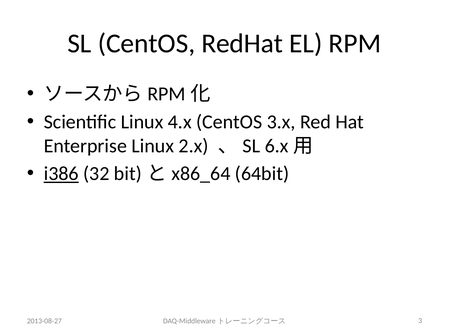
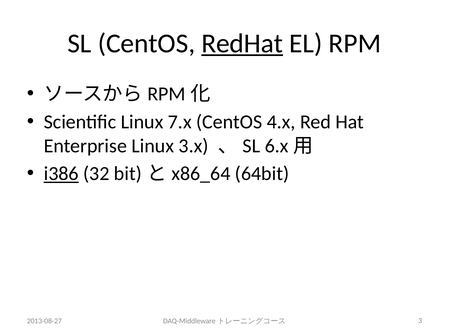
RedHat underline: none -> present (242, 43)
4.x: 4.x -> 7.x (180, 122)
3.x: 3.x -> 4.x (281, 122)
2.x: 2.x -> 3.x (194, 146)
